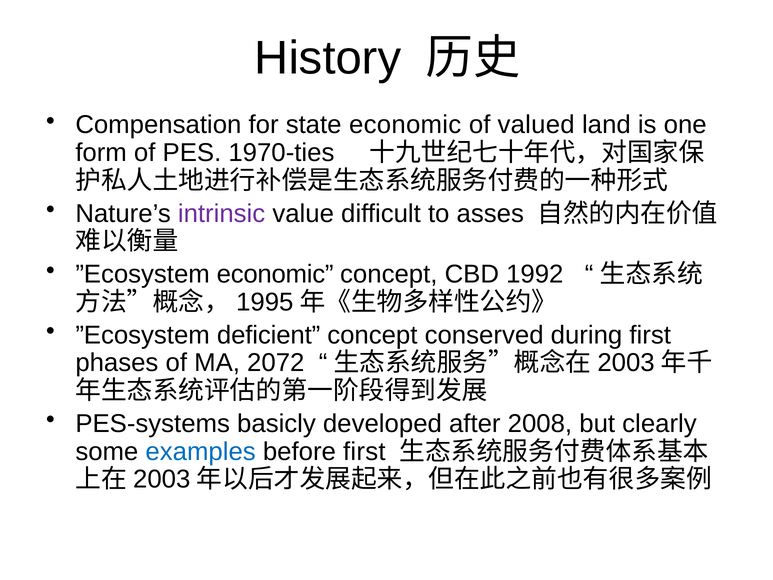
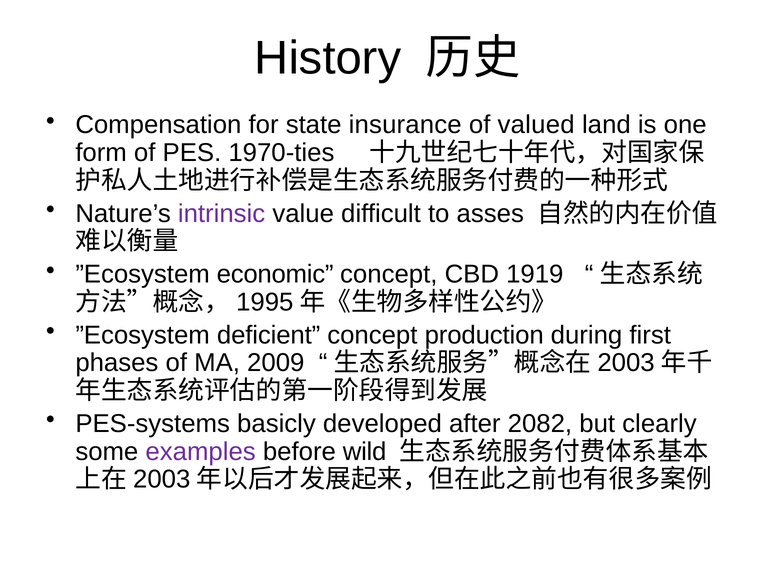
state economic: economic -> insurance (405, 125)
1992: 1992 -> 1919 (535, 274)
conserved: conserved -> production (484, 335)
2072: 2072 -> 2009 (276, 363)
2008: 2008 -> 2082 (540, 424)
examples colour: blue -> purple (201, 451)
before first: first -> wild (365, 451)
